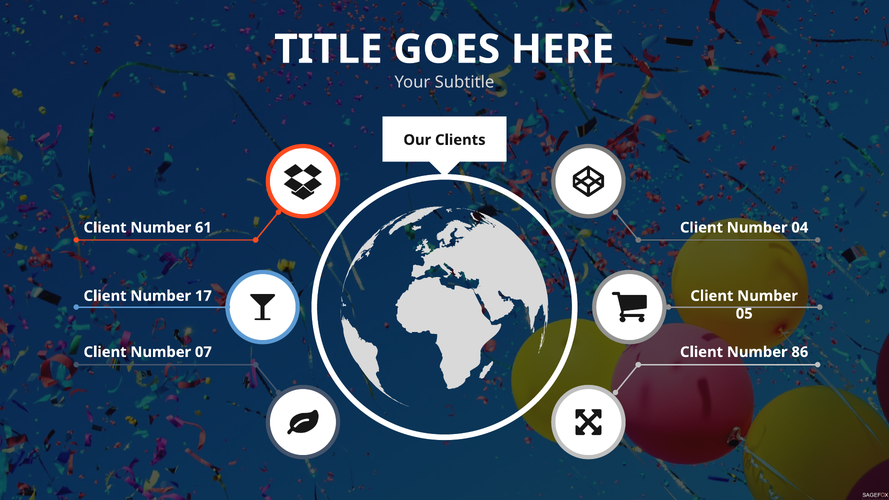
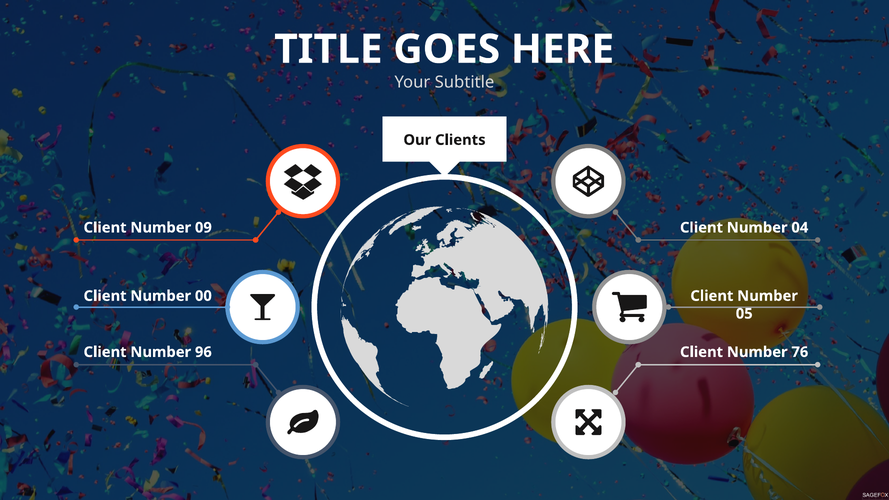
61: 61 -> 09 (203, 228)
17: 17 -> 00 (203, 296)
07: 07 -> 96 (203, 352)
86: 86 -> 76 (800, 352)
